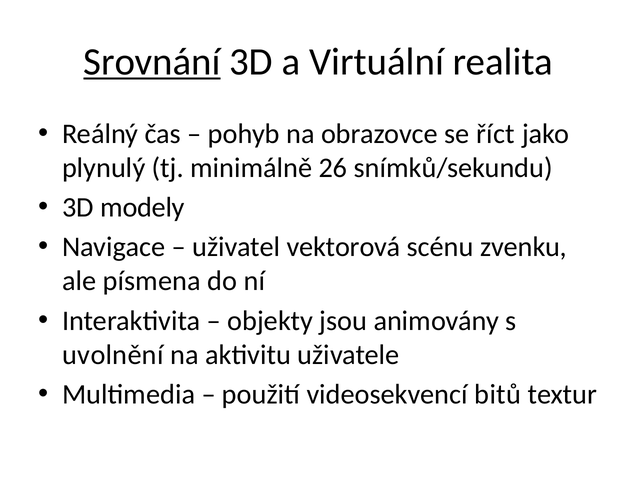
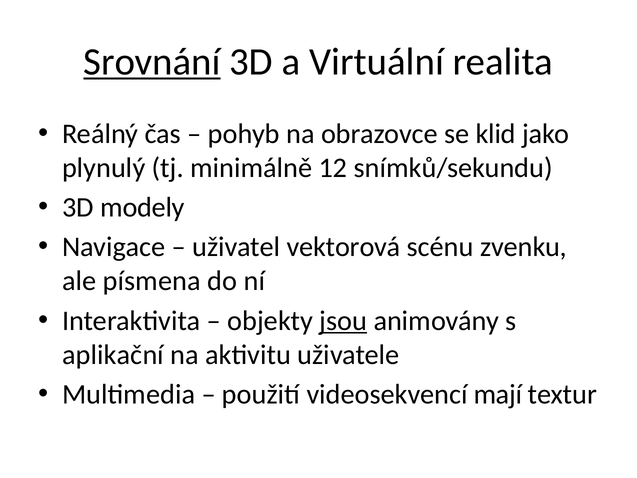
říct: říct -> klid (496, 134)
26: 26 -> 12 (333, 168)
jsou underline: none -> present (343, 321)
uvolnění: uvolnění -> aplikační (113, 355)
bitů: bitů -> mají (498, 394)
